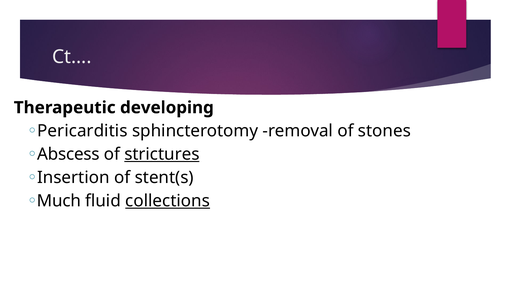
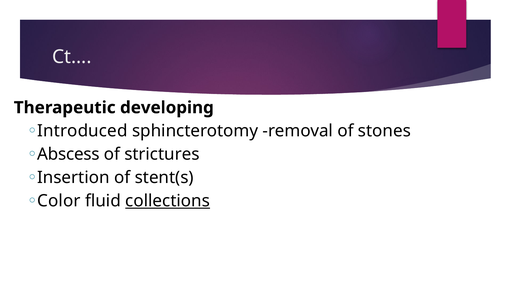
Pericarditis: Pericarditis -> Introduced (82, 131)
strictures underline: present -> none (162, 155)
Much: Much -> Color (59, 201)
